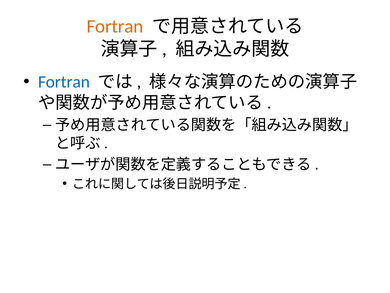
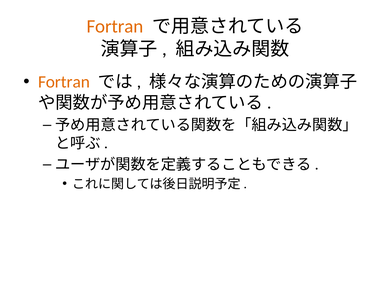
Fortran colour: blue -> orange (64, 82)
